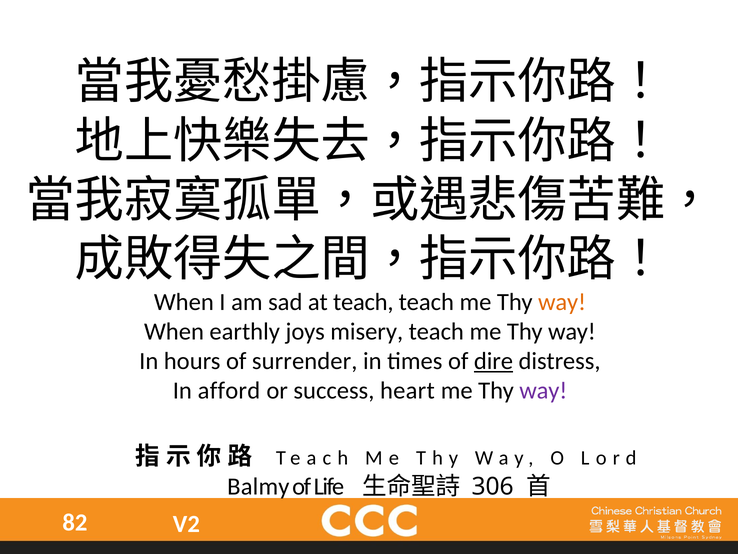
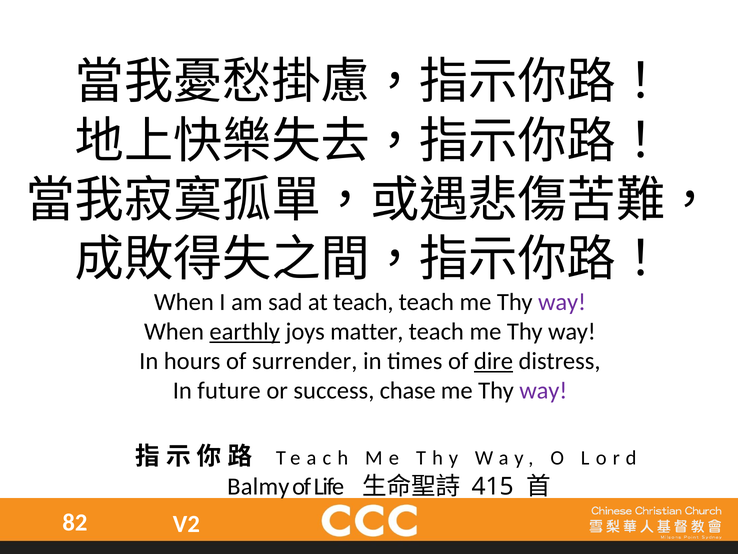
way colour: orange -> purple (562, 302)
earthly underline: none -> present (245, 331)
misery: misery -> matter (367, 331)
afford: afford -> future (229, 390)
heart: heart -> chase (408, 390)
306: 306 -> 415 (493, 486)
